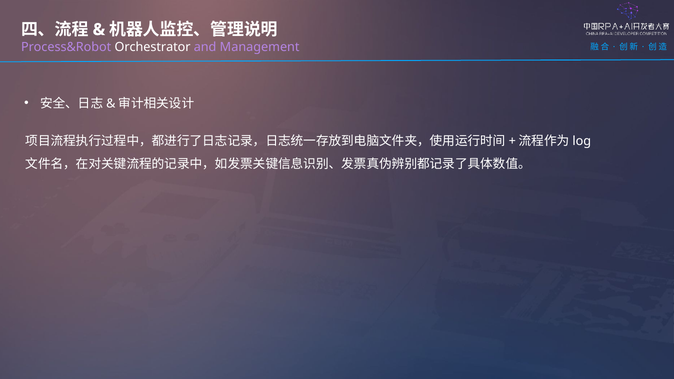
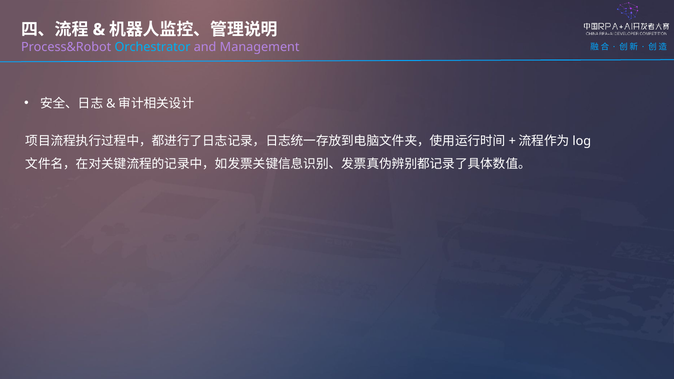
Orchestrator colour: white -> light blue (153, 47)
